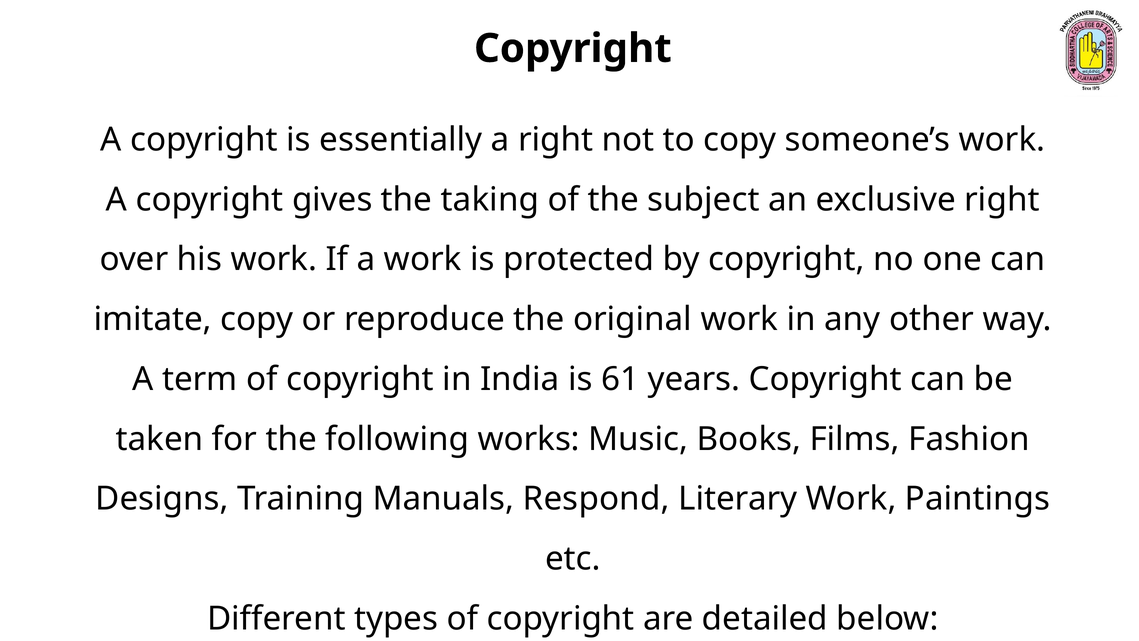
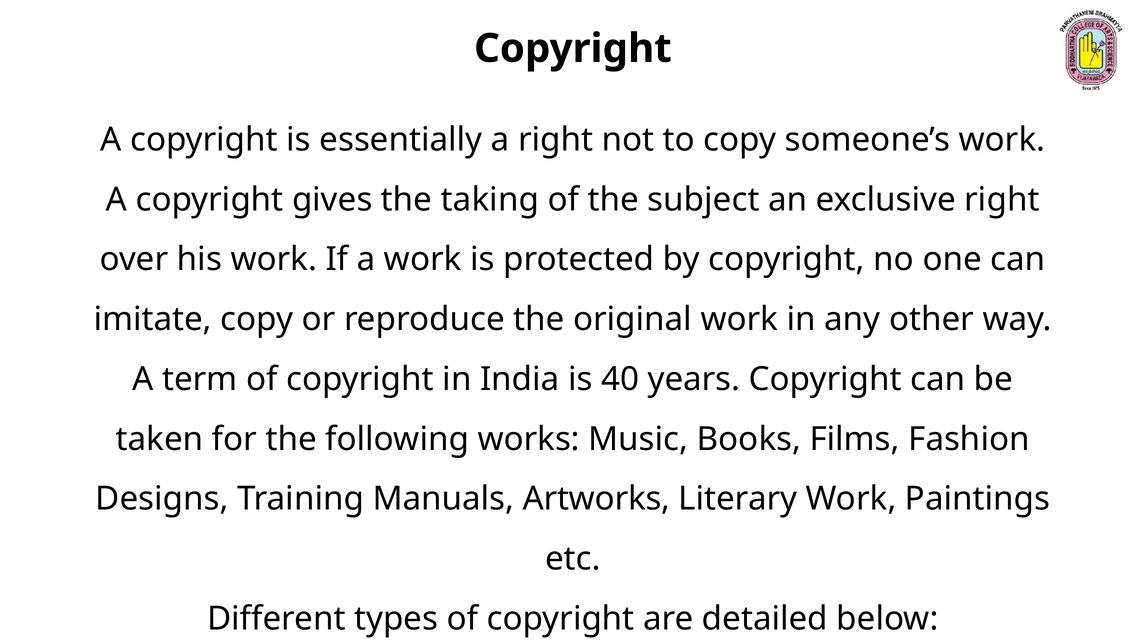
61: 61 -> 40 (620, 379)
Respond: Respond -> Artworks (596, 499)
